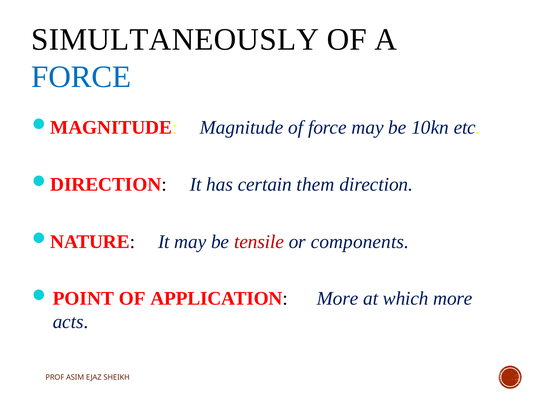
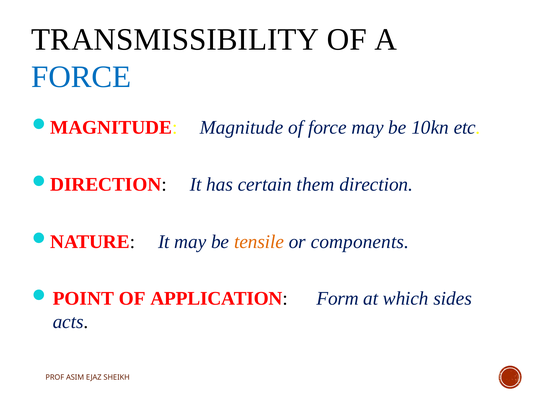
SIMULTANEOUSLY: SIMULTANEOUSLY -> TRANSMISSIBILITY (175, 39)
tensile colour: red -> orange (259, 242)
APPLICATION More: More -> Form (338, 299)
which more: more -> sides (453, 299)
